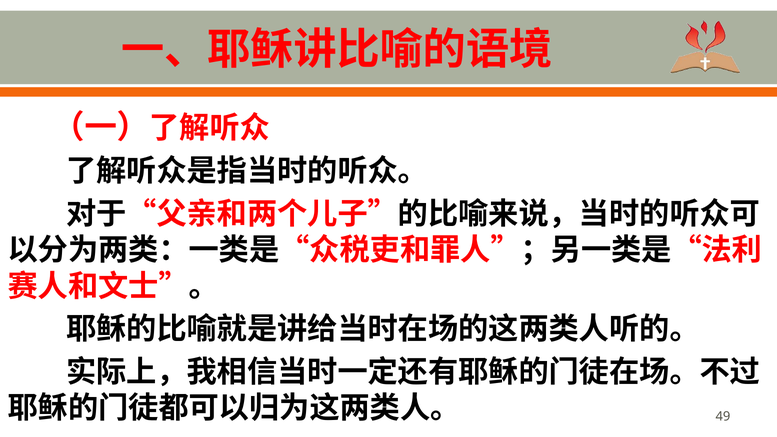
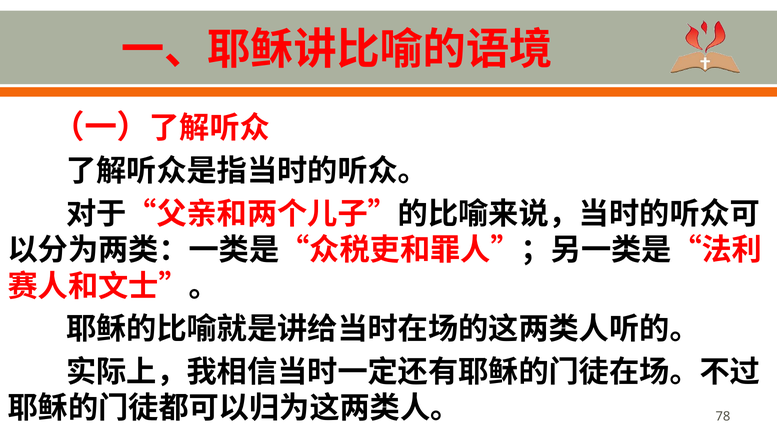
49: 49 -> 78 (723, 417)
